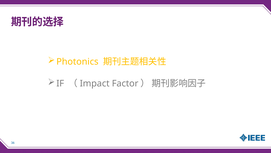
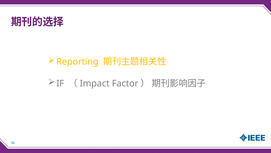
Photonics: Photonics -> Reporting (77, 62)
